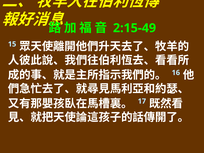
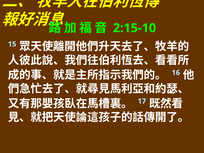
2:15-49: 2:15-49 -> 2:15-10 (134, 28)
